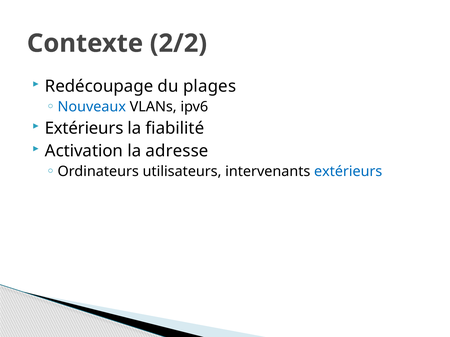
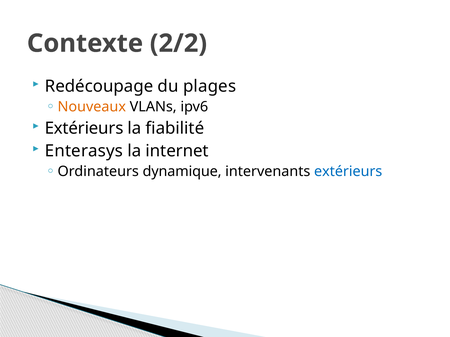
Nouveaux colour: blue -> orange (92, 107)
Activation: Activation -> Enterasys (84, 151)
adresse: adresse -> internet (177, 151)
utilisateurs: utilisateurs -> dynamique (182, 172)
